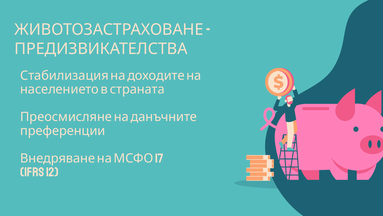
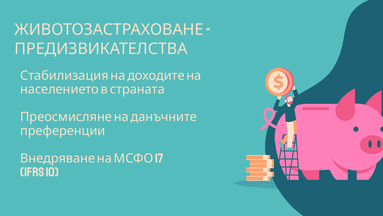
12: 12 -> 10 (52, 172)
